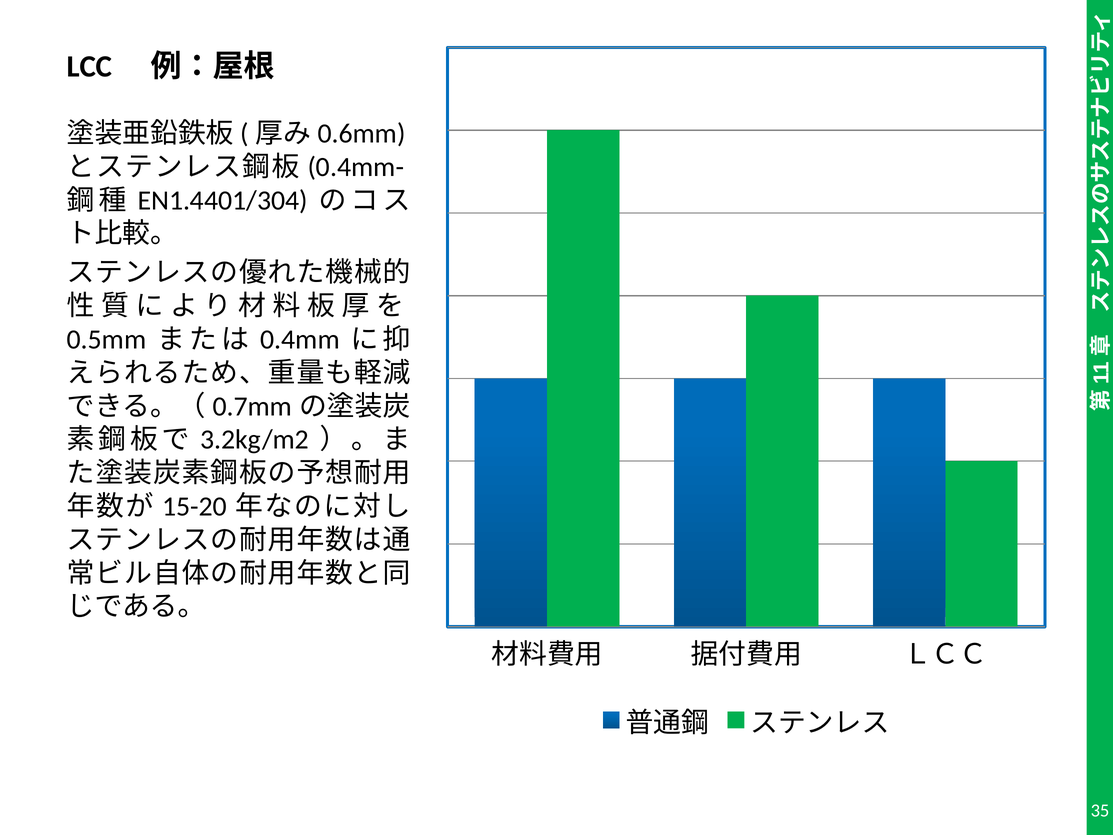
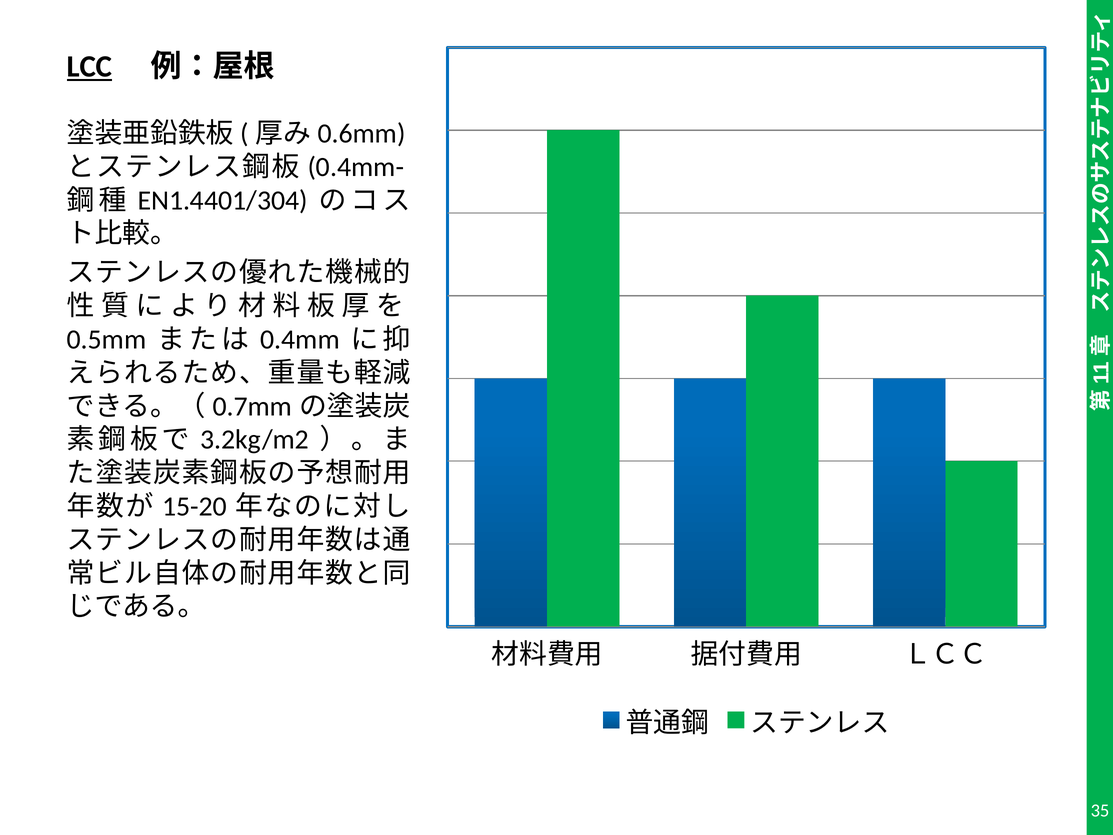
LCC underline: none -> present (90, 67)
